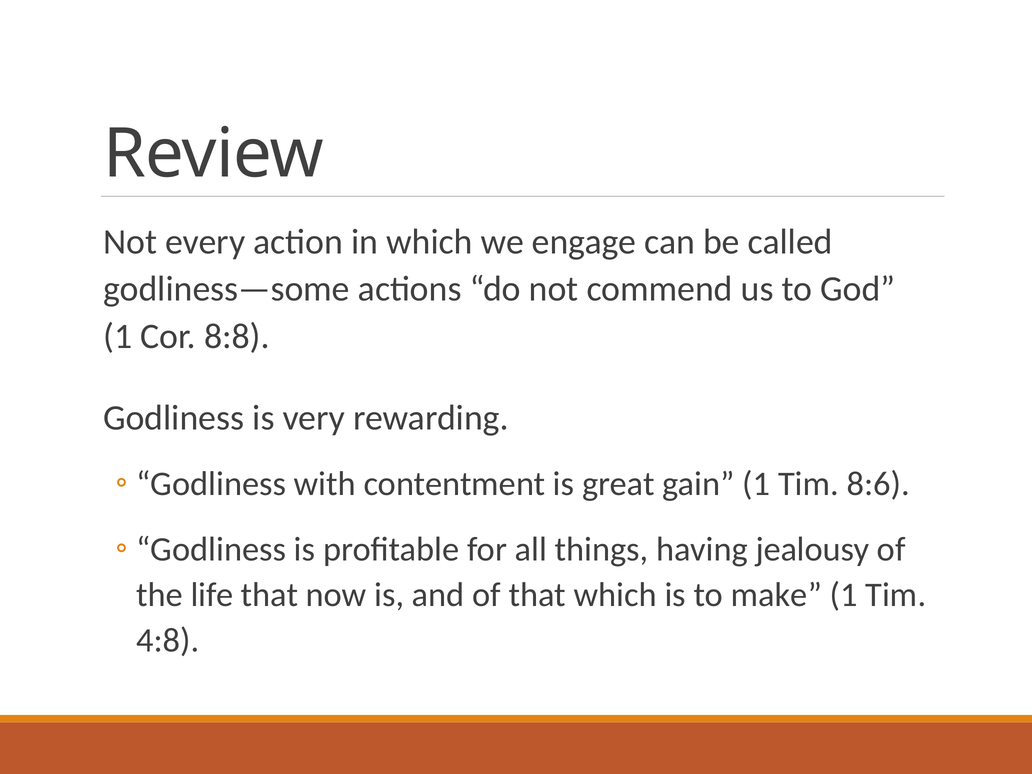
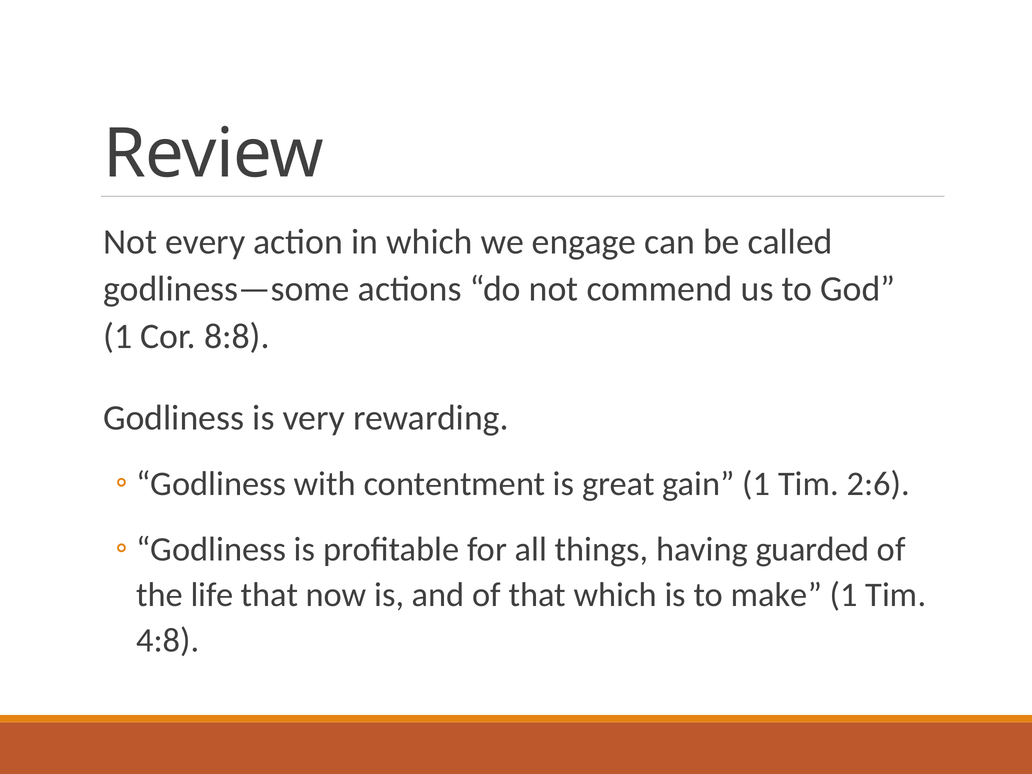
8:6: 8:6 -> 2:6 (878, 484)
jealousy: jealousy -> guarded (813, 550)
